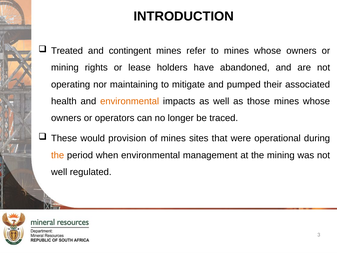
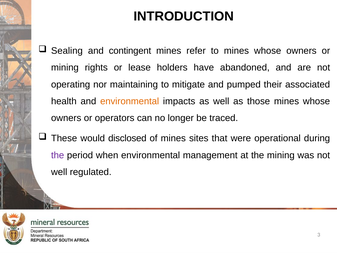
Treated: Treated -> Sealing (67, 51)
provision: provision -> disclosed (127, 138)
the colour: orange -> purple (58, 155)
